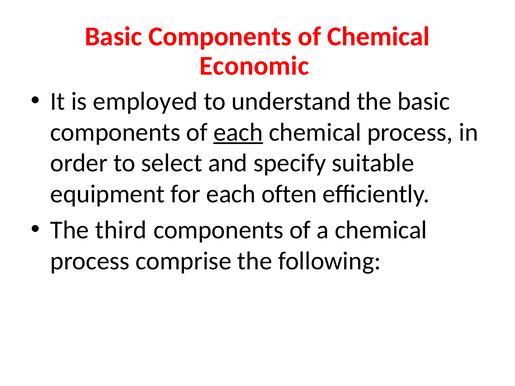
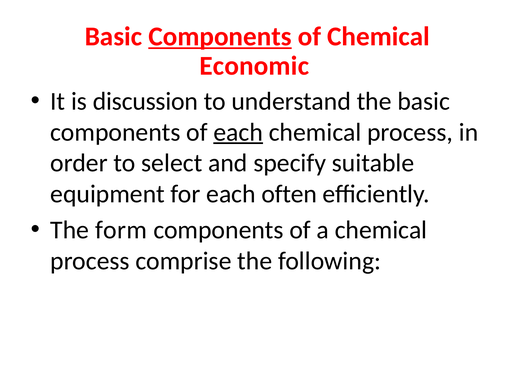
Components underline: none -> present (220, 37)
employed: employed -> discussion (145, 101)
third: third -> form (121, 230)
